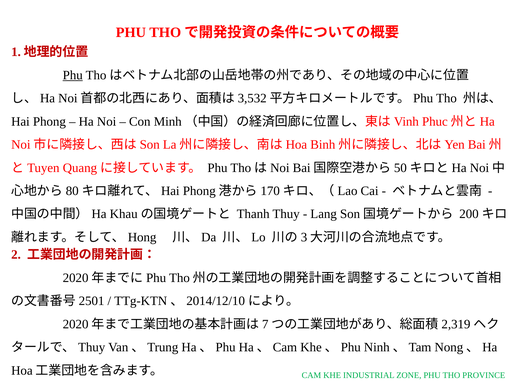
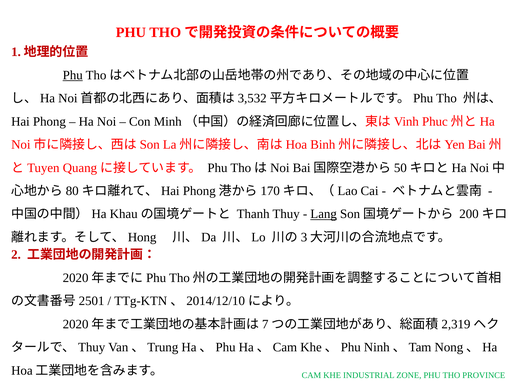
Lang underline: none -> present (324, 214)
